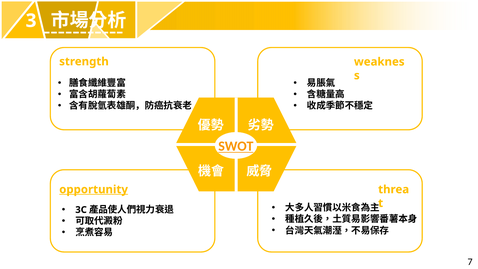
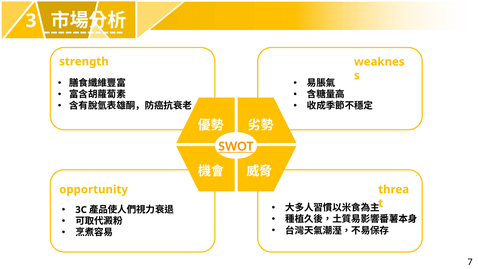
opportunity underline: present -> none (94, 189)
